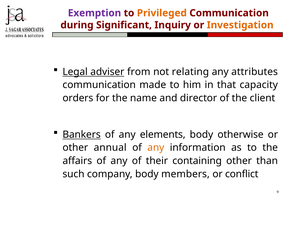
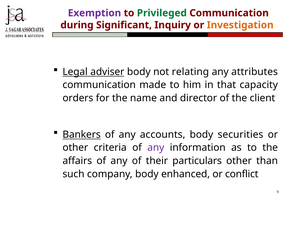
Privileged colour: orange -> green (162, 13)
adviser from: from -> body (139, 72)
elements: elements -> accounts (163, 134)
otherwise: otherwise -> securities (240, 134)
annual: annual -> criteria (110, 148)
any colour: orange -> purple (156, 148)
containing: containing -> particulars (197, 161)
members: members -> enhanced (186, 174)
